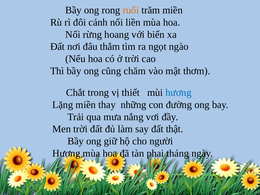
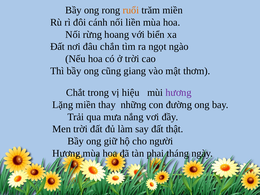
thẳm: thẳm -> chắn (110, 47)
chăm: chăm -> giang (135, 71)
thiết: thiết -> hiệu (131, 93)
hương colour: blue -> purple (178, 93)
